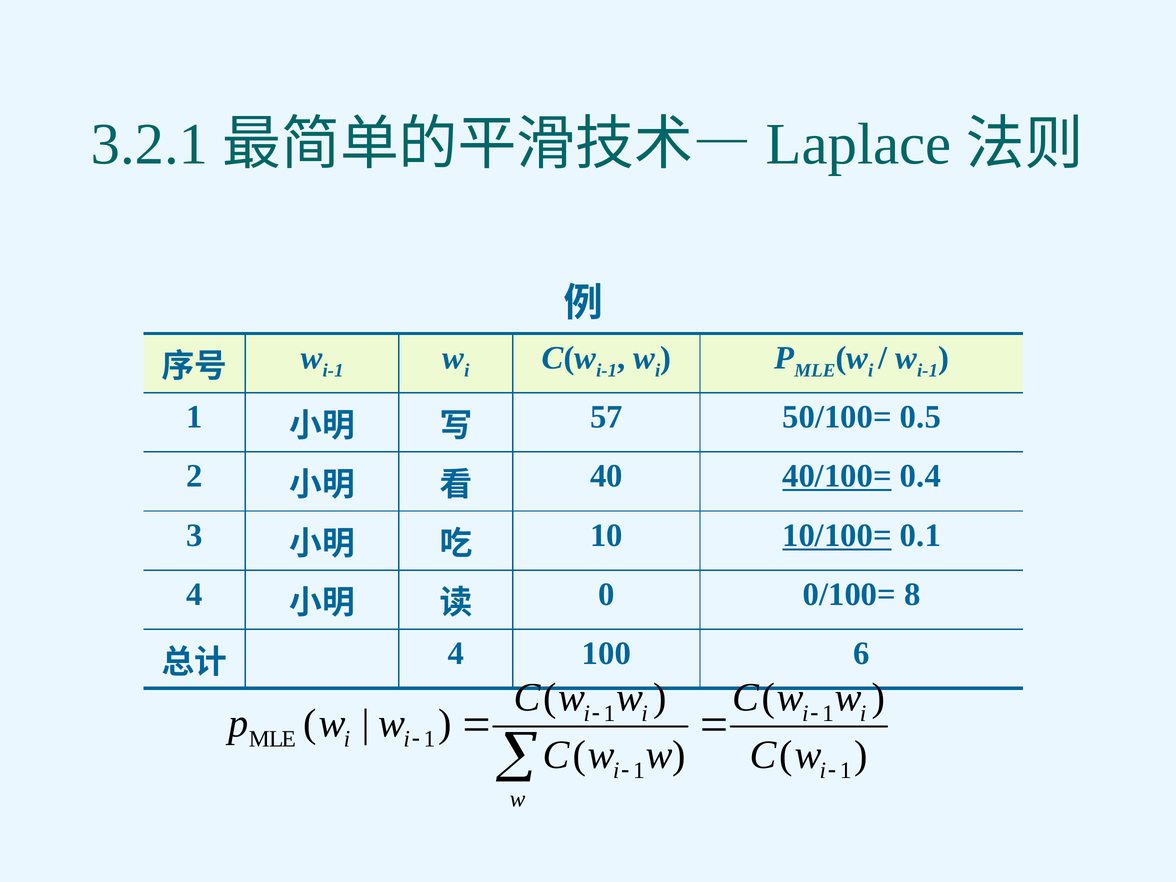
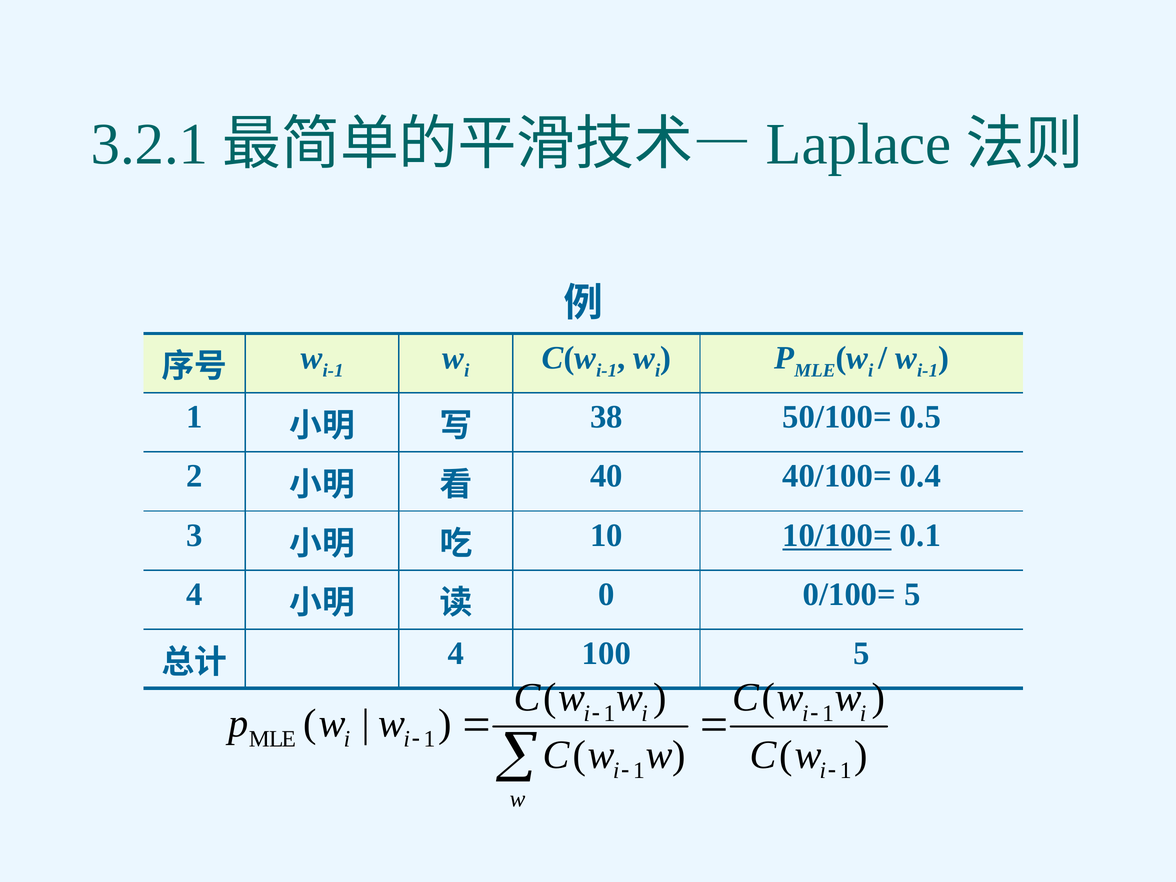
57: 57 -> 38 (606, 417)
40/100= underline: present -> none (837, 476)
0/100= 8: 8 -> 5 (912, 594)
100 6: 6 -> 5 (862, 653)
